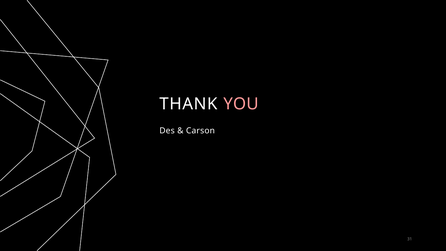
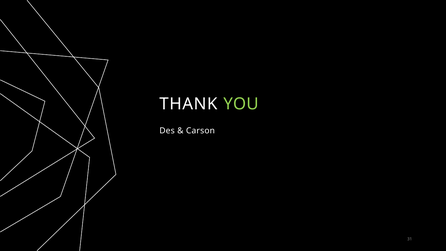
YOU colour: pink -> light green (241, 104)
